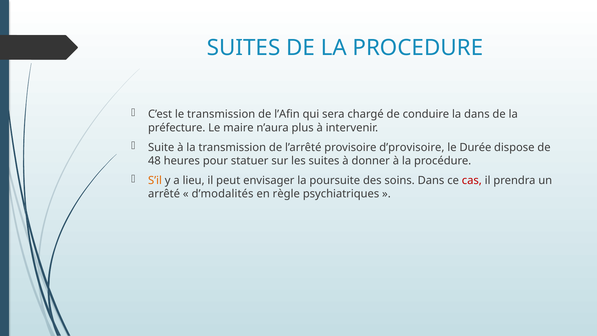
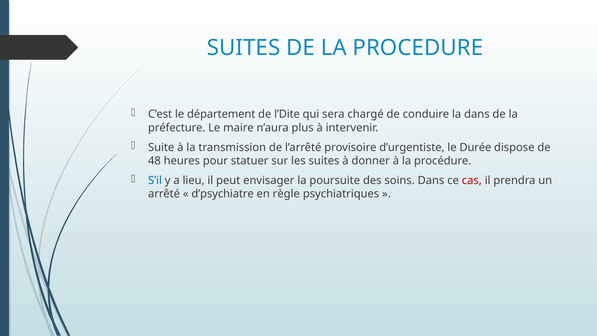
le transmission: transmission -> département (221, 114)
l’Afin: l’Afin -> l’Dite (287, 114)
d’provisoire: d’provisoire -> d’urgentiste (412, 147)
S’il colour: orange -> blue (155, 180)
d’modalités: d’modalités -> d’psychiatre (223, 194)
